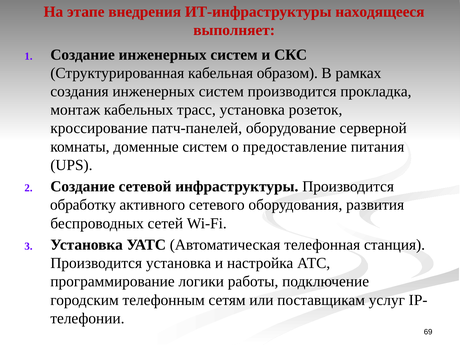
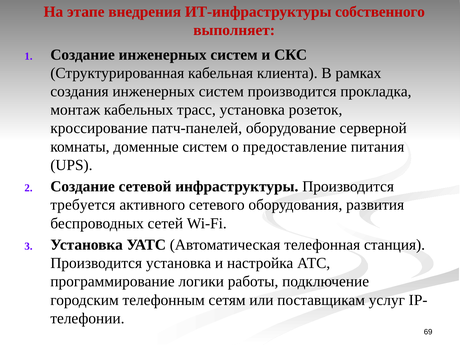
находящееся: находящееся -> собственного (380, 12)
образом: образом -> клиента (287, 73)
обработку: обработку -> требуется (83, 205)
